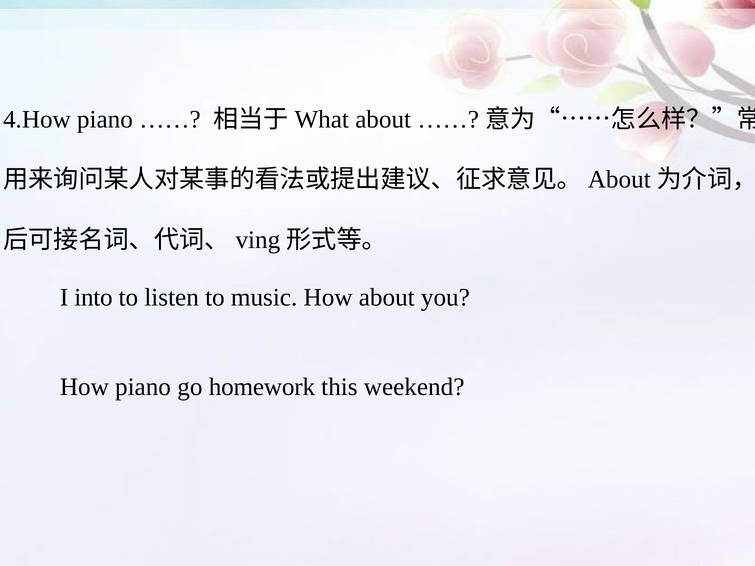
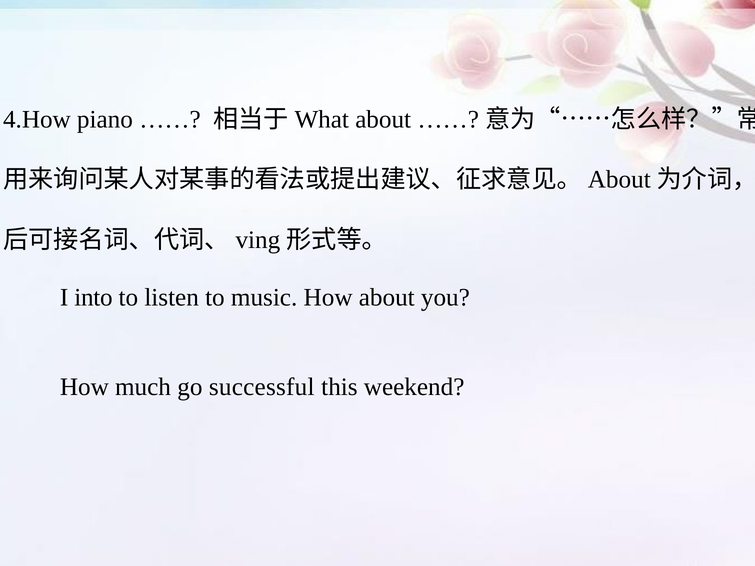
How piano: piano -> much (143, 387)
homework: homework -> successful (262, 387)
